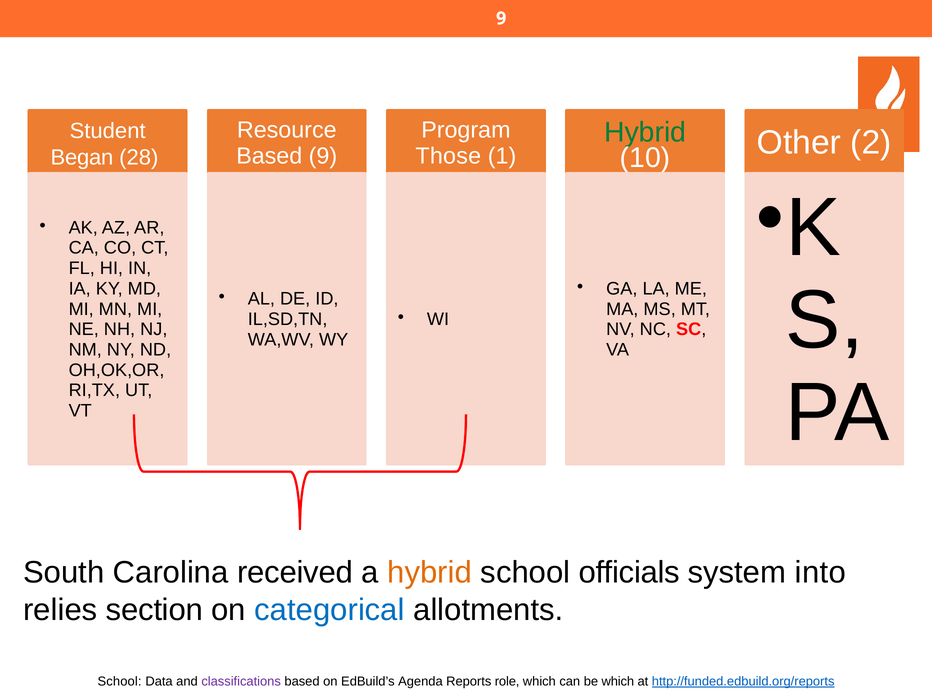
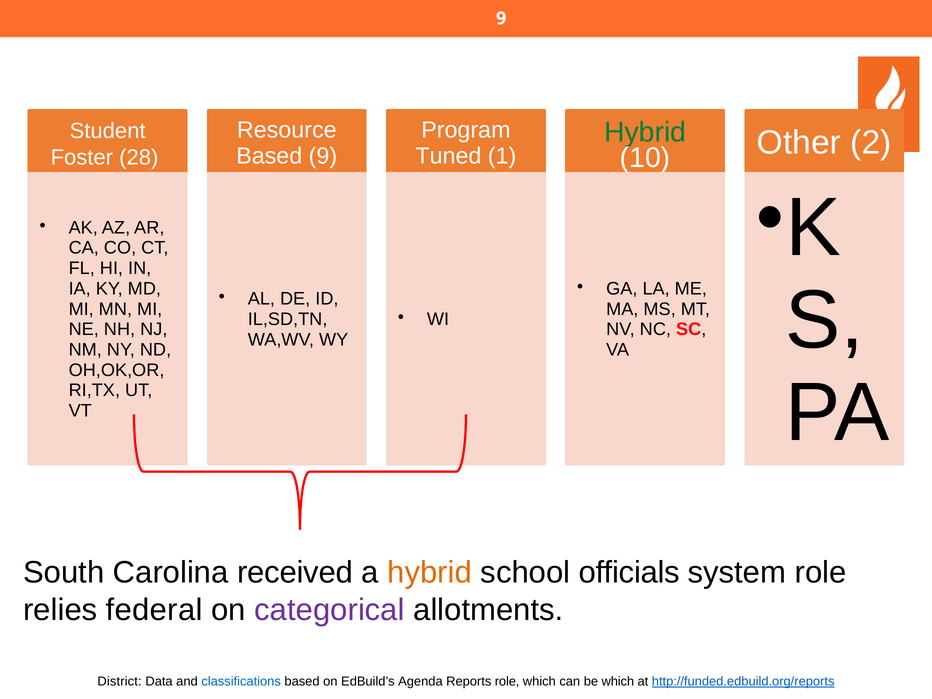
Those: Those -> Tuned (448, 156)
Began: Began -> Foster (82, 158)
system into: into -> role (821, 573)
section: section -> federal (154, 610)
categorical colour: blue -> purple (330, 610)
School: School -> District (120, 681)
classifications colour: purple -> blue (241, 681)
